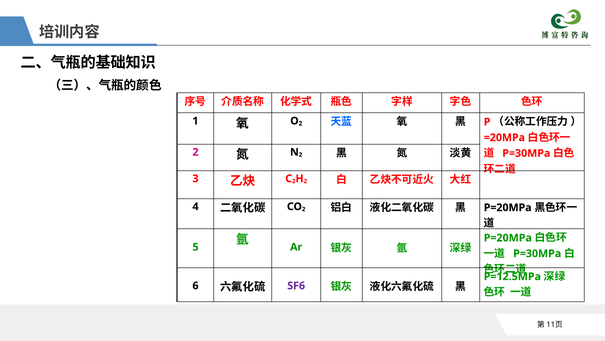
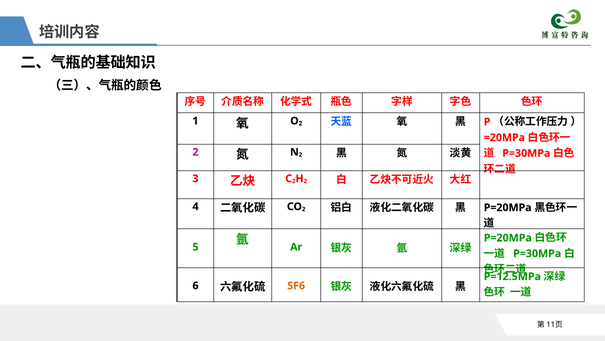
SF6 colour: purple -> orange (296, 285)
